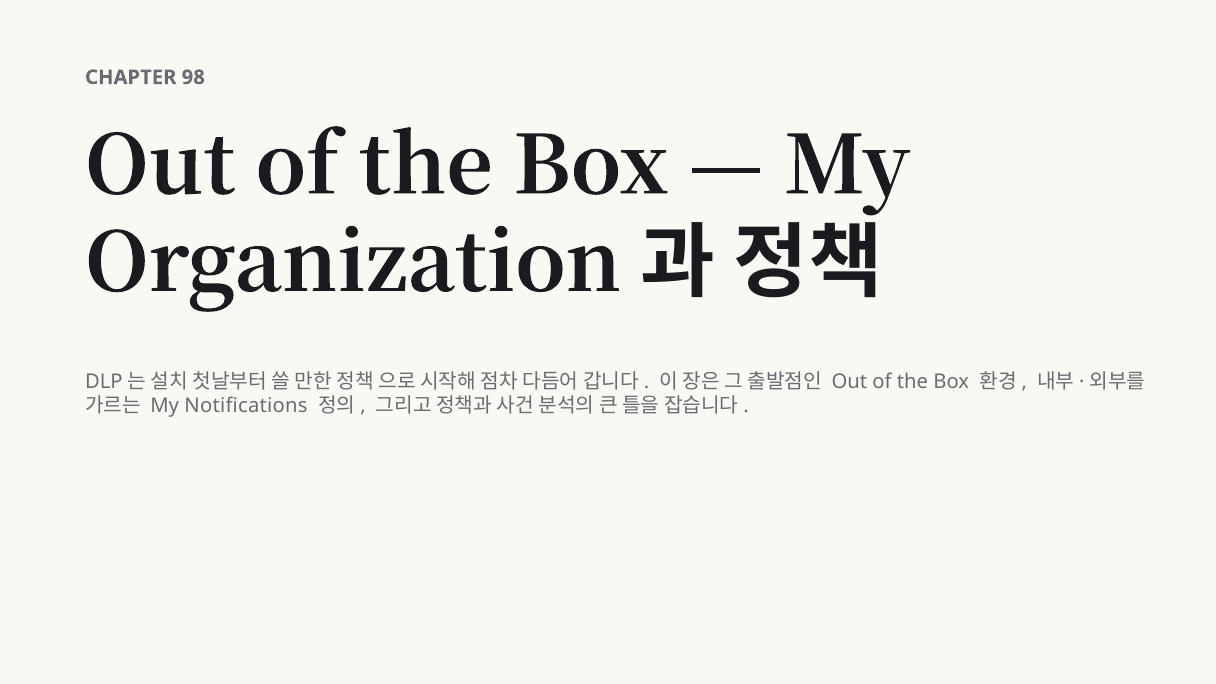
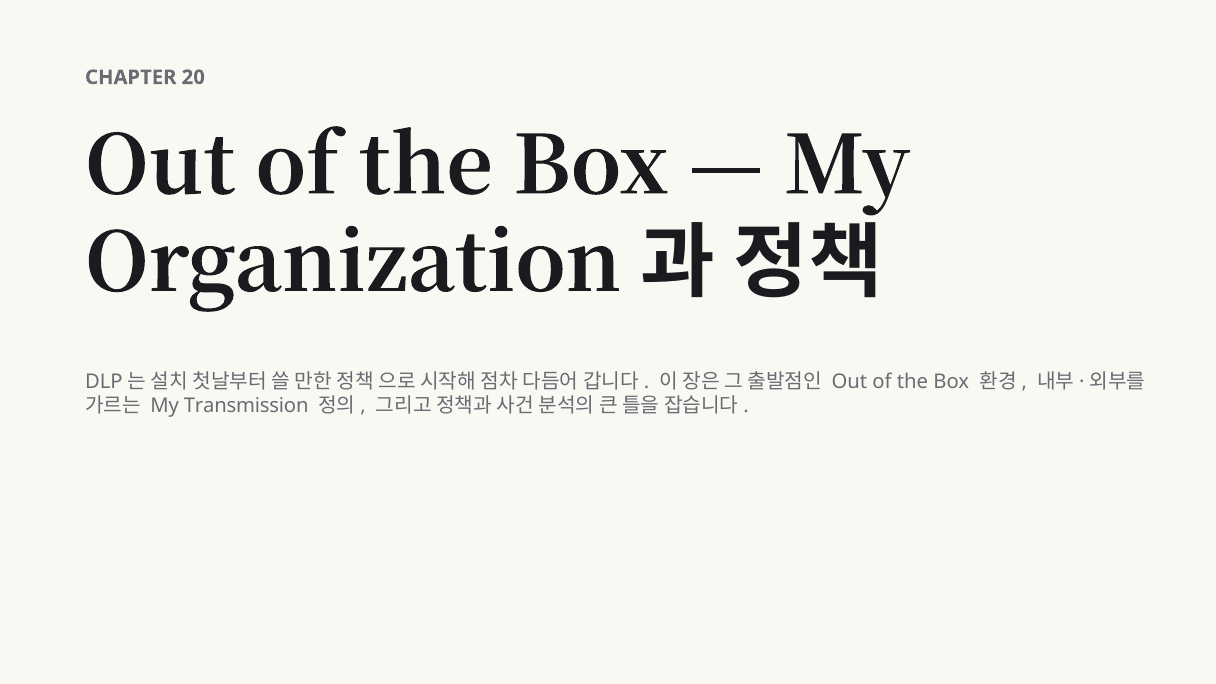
98: 98 -> 20 (193, 77)
Notifications: Notifications -> Transmission (246, 406)
